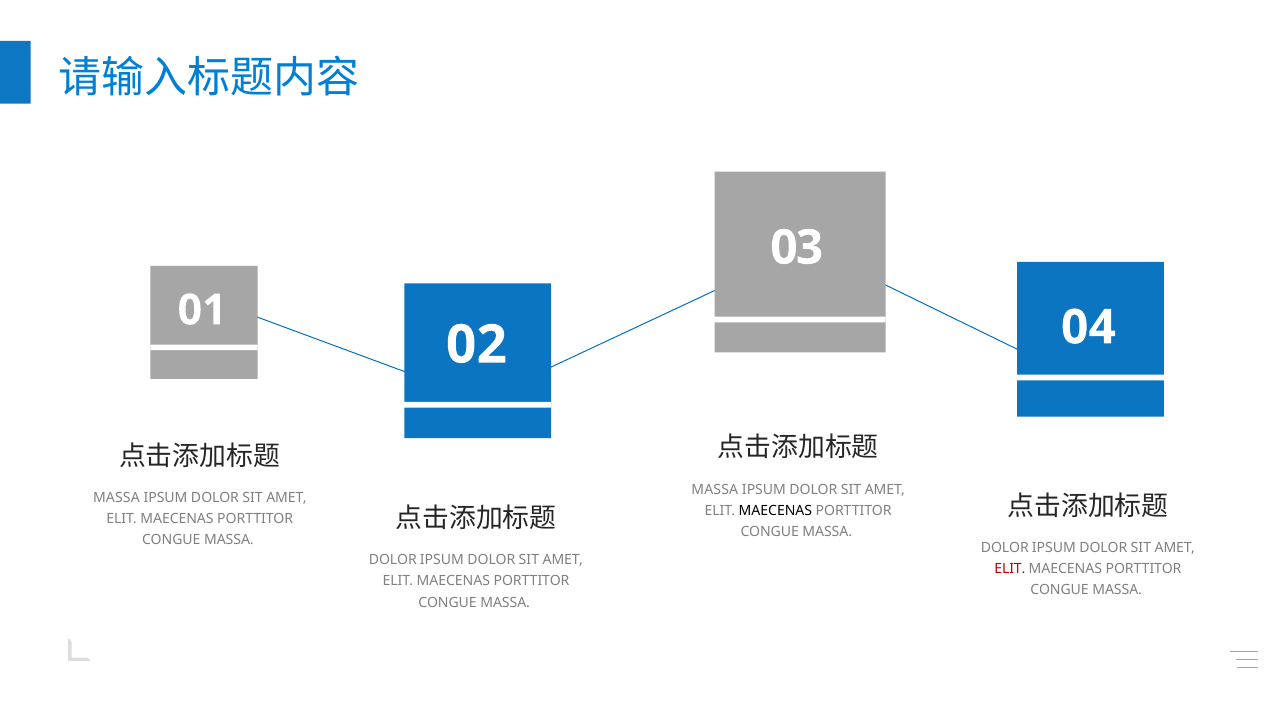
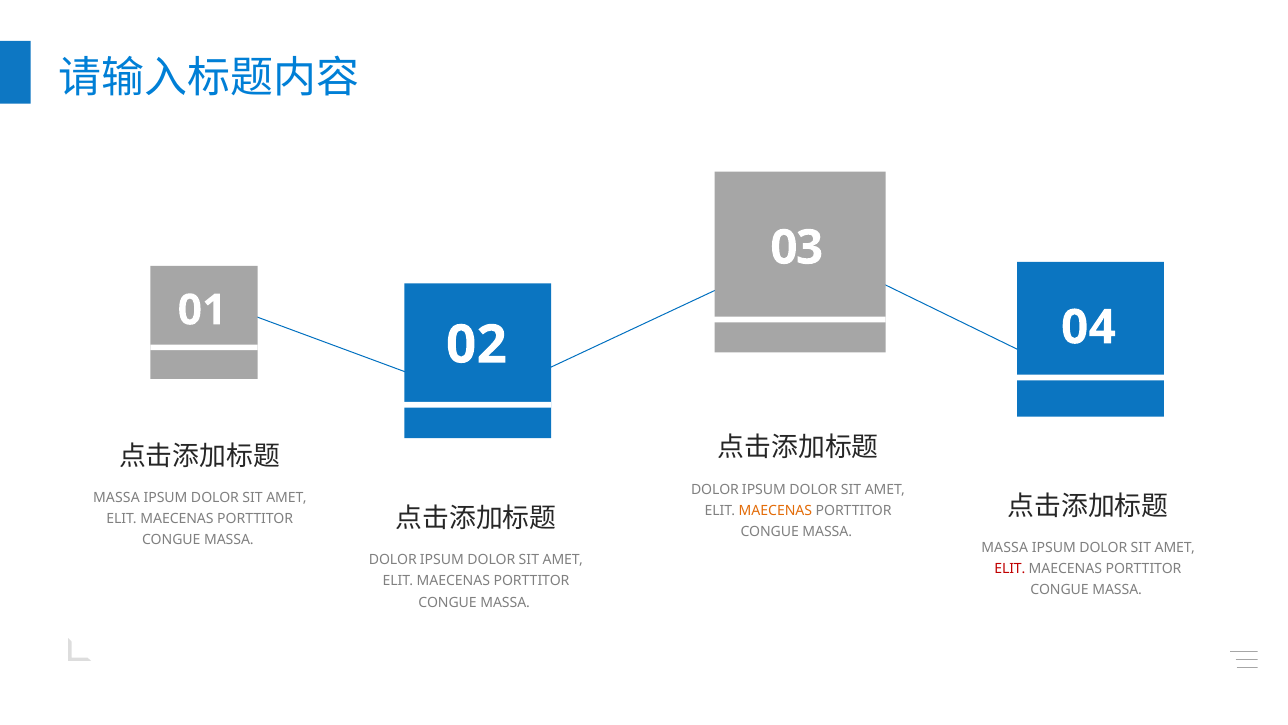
MASSA: MASSA -> DOLOR (715, 489)
MAECENAS colour: black -> orange (775, 510)
DOLOR: DOLOR -> MASSA (1005, 548)
